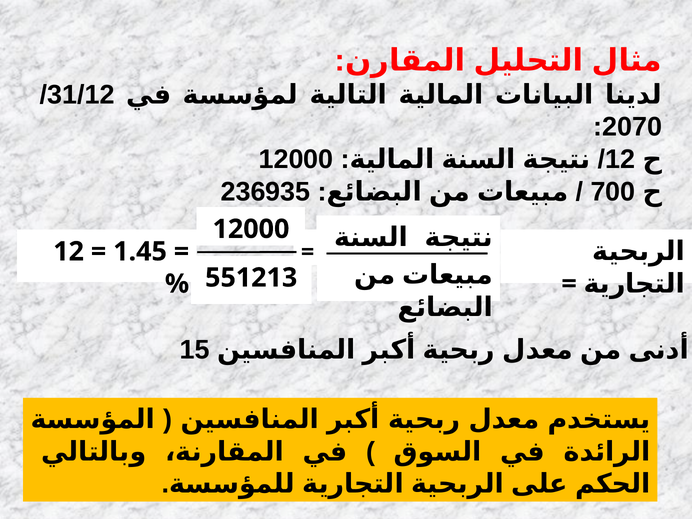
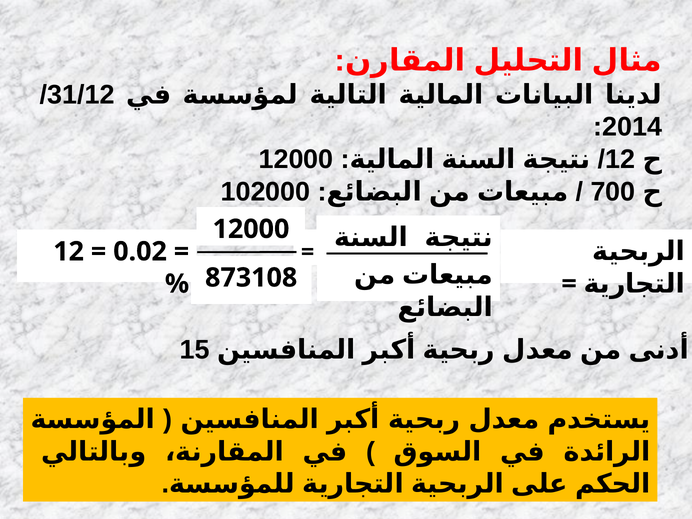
2070: 2070 -> 2014 (632, 127)
236935: 236935 -> 102000 (265, 192)
1.45: 1.45 -> 0.02 (140, 252)
551213: 551213 -> 873108 (251, 278)
